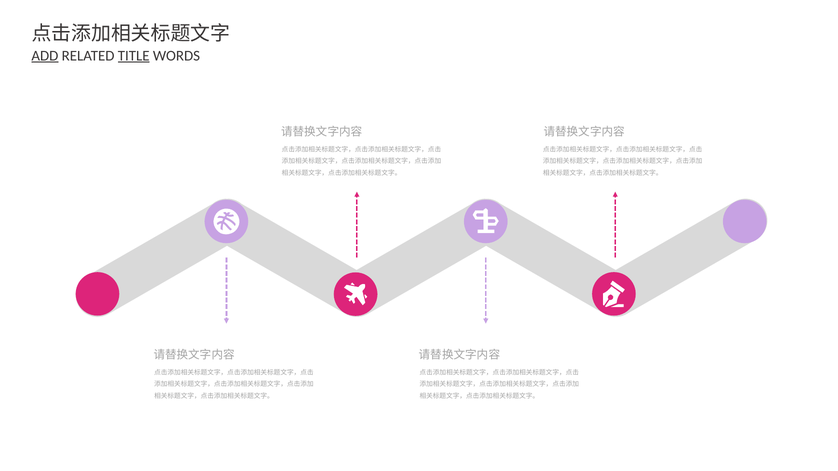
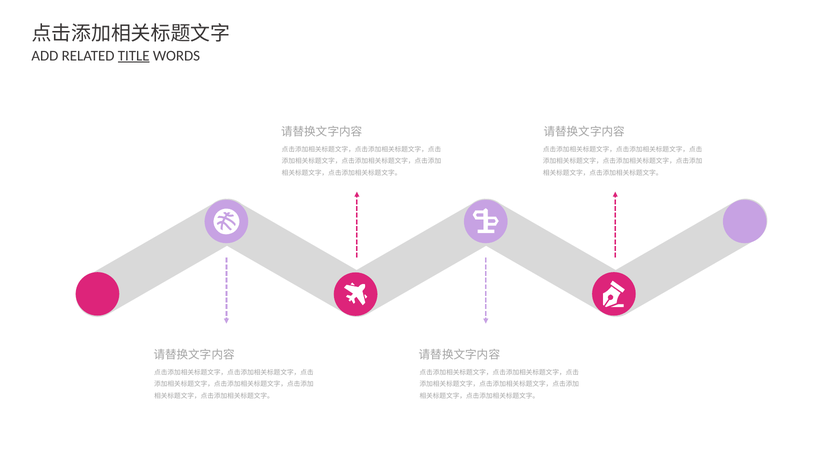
ADD underline: present -> none (45, 56)
